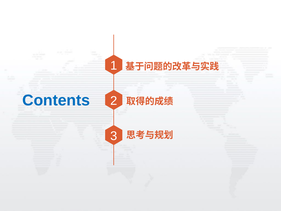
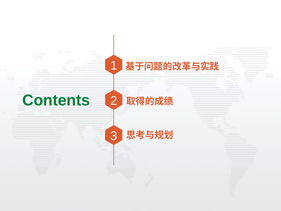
Contents colour: blue -> green (56, 100)
